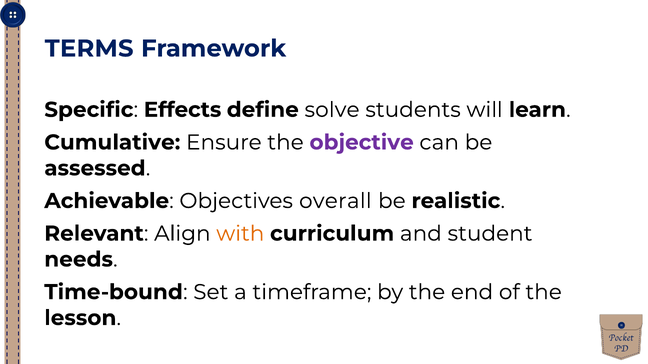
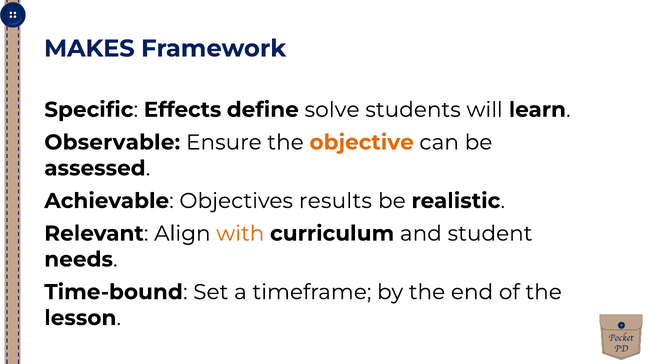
TERMS: TERMS -> MAKES (89, 49)
Cumulative: Cumulative -> Observable (112, 143)
objective colour: purple -> orange (362, 143)
overall: overall -> results (335, 201)
